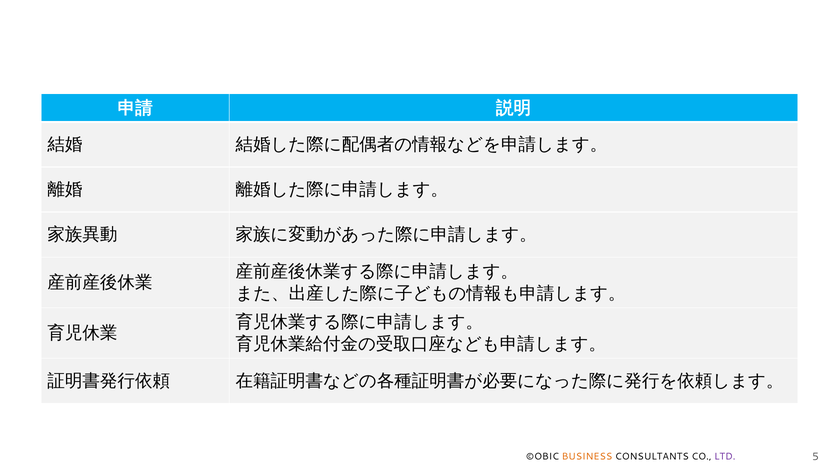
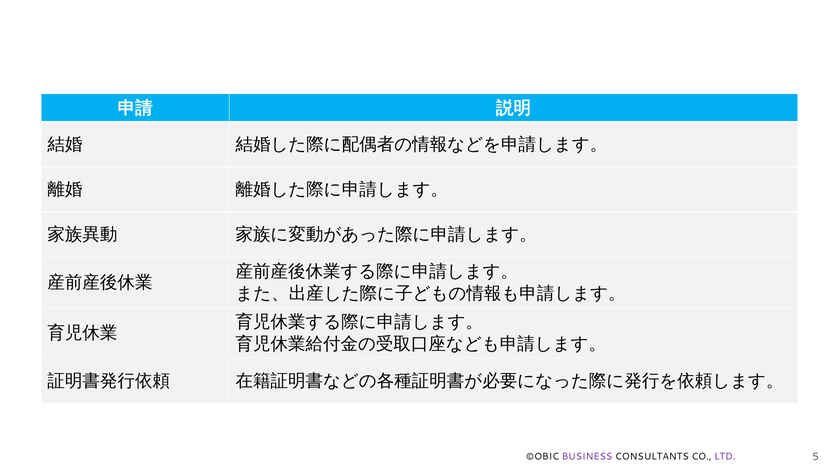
BUSINESS colour: orange -> purple (587, 456)
